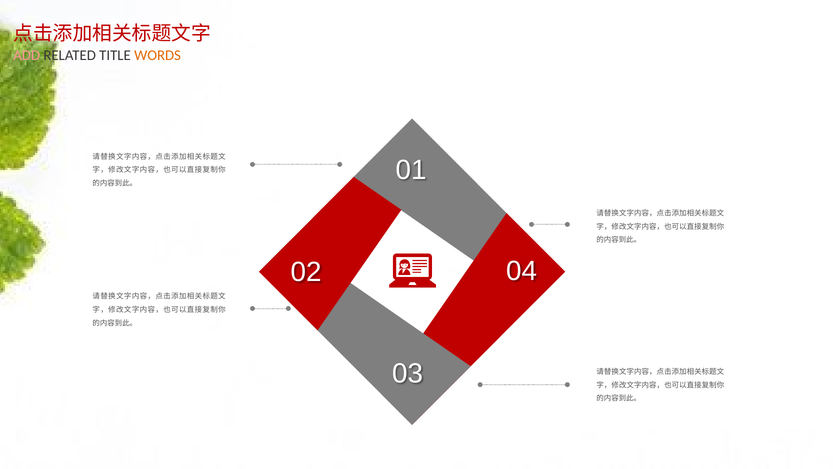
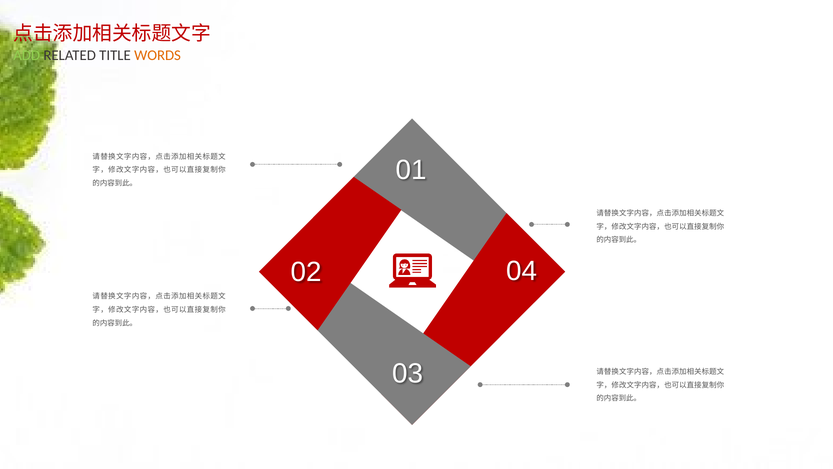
ADD colour: pink -> light green (27, 55)
